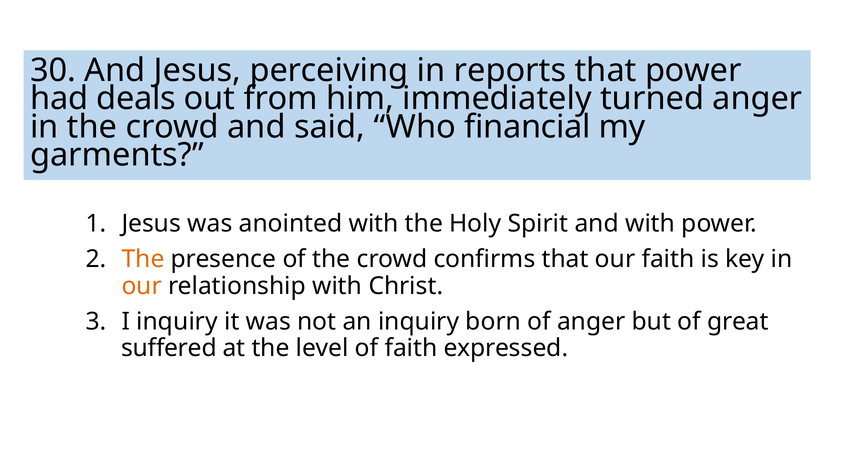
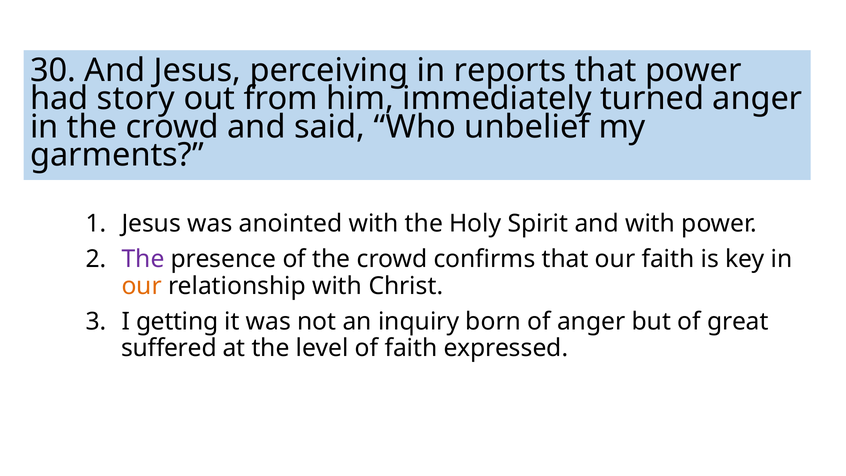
deals: deals -> story (136, 99)
financial: financial -> unbelief (527, 127)
The colour: orange -> purple (143, 259)
I inquiry: inquiry -> getting (177, 321)
